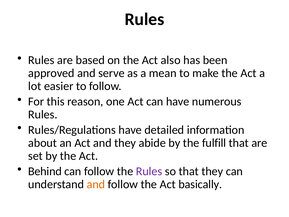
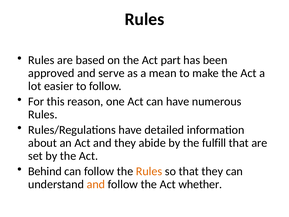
also: also -> part (171, 60)
Rules colour: purple -> orange (149, 171)
basically: basically -> whether (200, 184)
